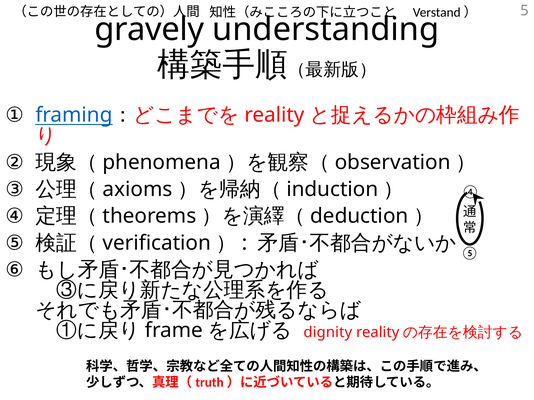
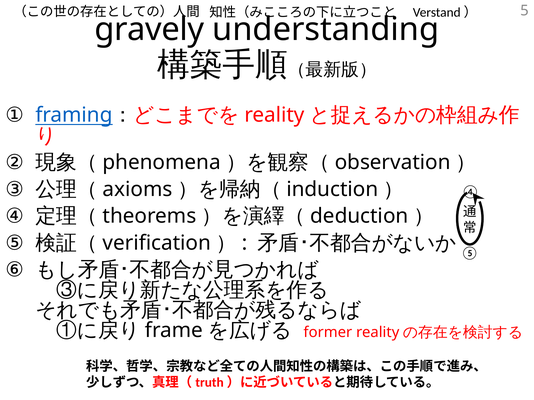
dignity: dignity -> former (328, 333)
